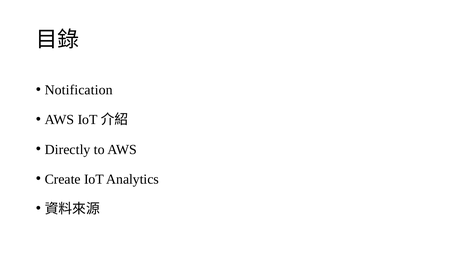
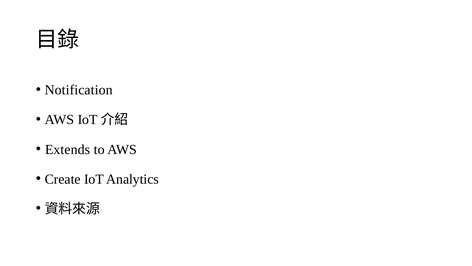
Directly: Directly -> Extends (68, 149)
